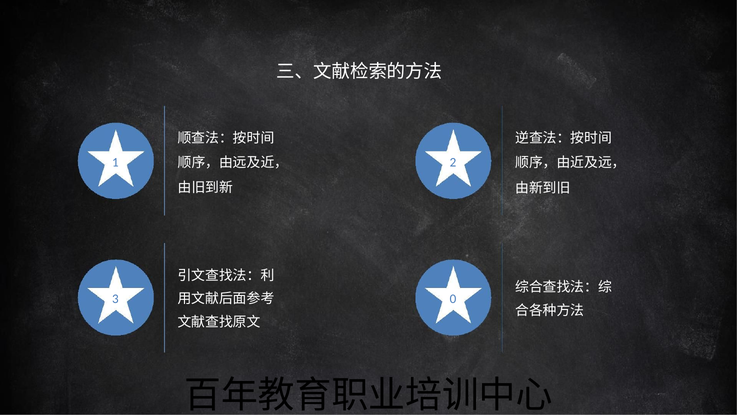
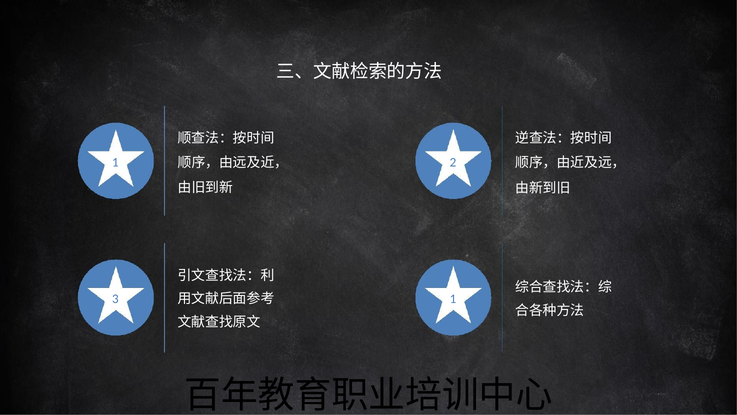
3 0: 0 -> 1 (453, 299)
